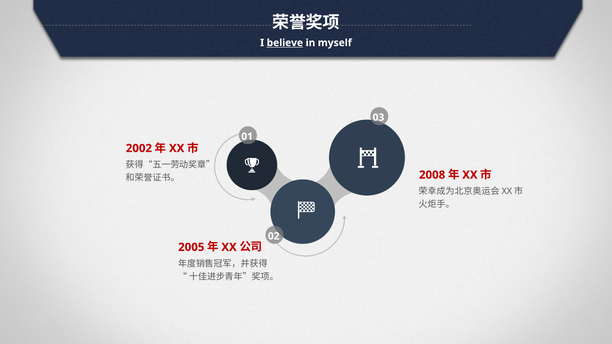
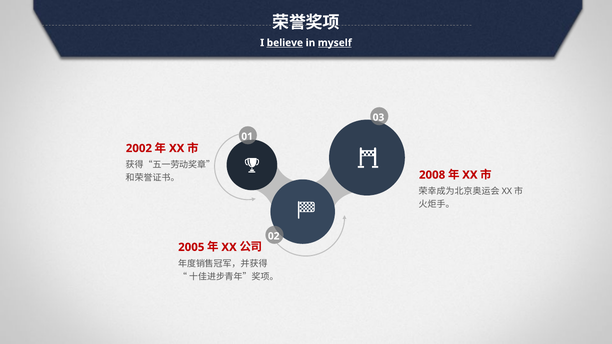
myself underline: none -> present (335, 43)
